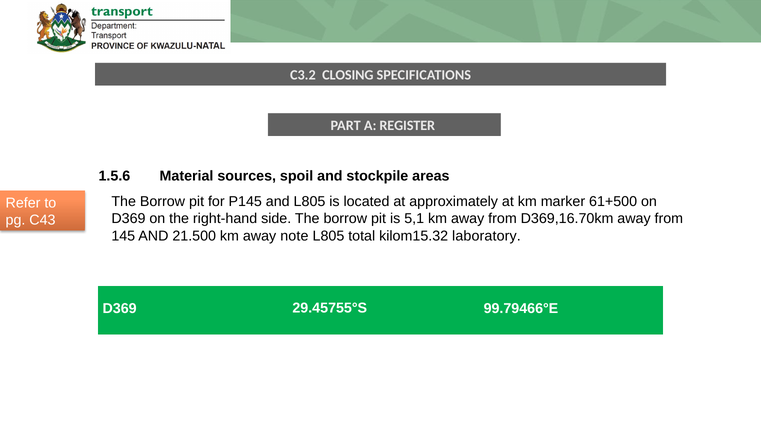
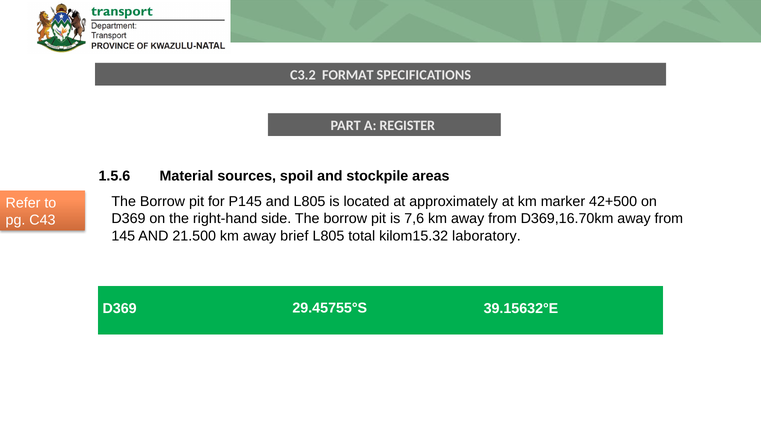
CLOSING: CLOSING -> FORMAT (348, 75)
61+500: 61+500 -> 42+500 (613, 202)
5,1: 5,1 -> 7,6 (414, 219)
note: note -> brief (294, 236)
99.79466°E: 99.79466°E -> 39.15632°E (521, 308)
